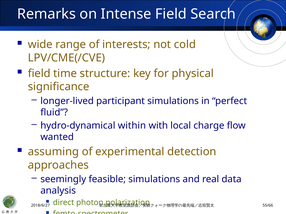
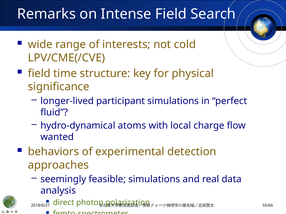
within: within -> atoms (132, 126)
assuming: assuming -> behaviors (53, 152)
